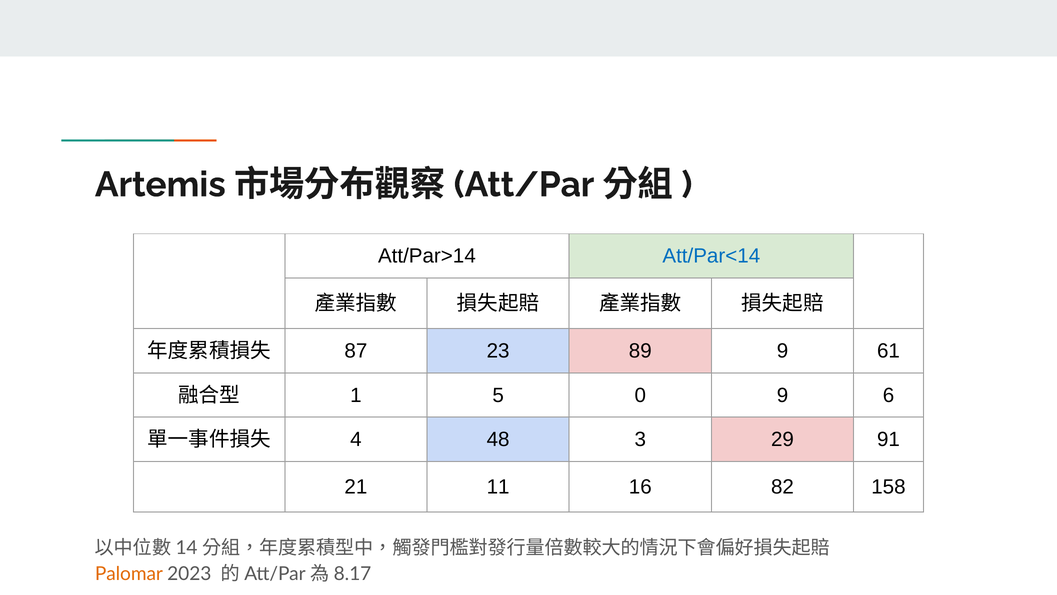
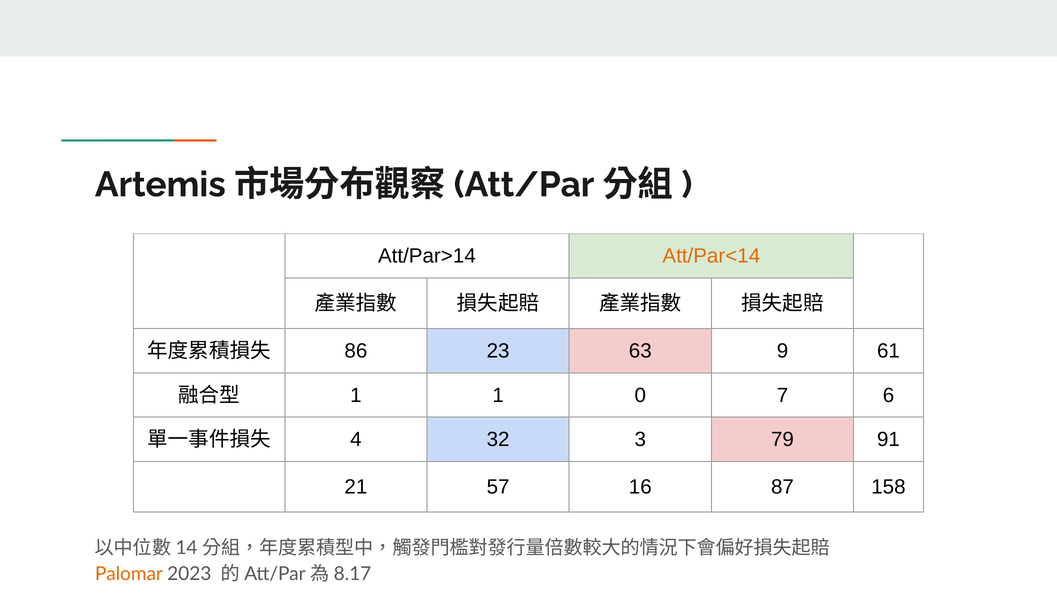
Att/Par<14 colour: blue -> orange (711, 256)
87: 87 -> 86 (356, 351)
89: 89 -> 63 (640, 351)
1 5: 5 -> 1 (498, 395)
0 9: 9 -> 7 (782, 395)
48: 48 -> 32 (498, 439)
29: 29 -> 79 (782, 439)
11: 11 -> 57 (498, 487)
82: 82 -> 87 (782, 487)
